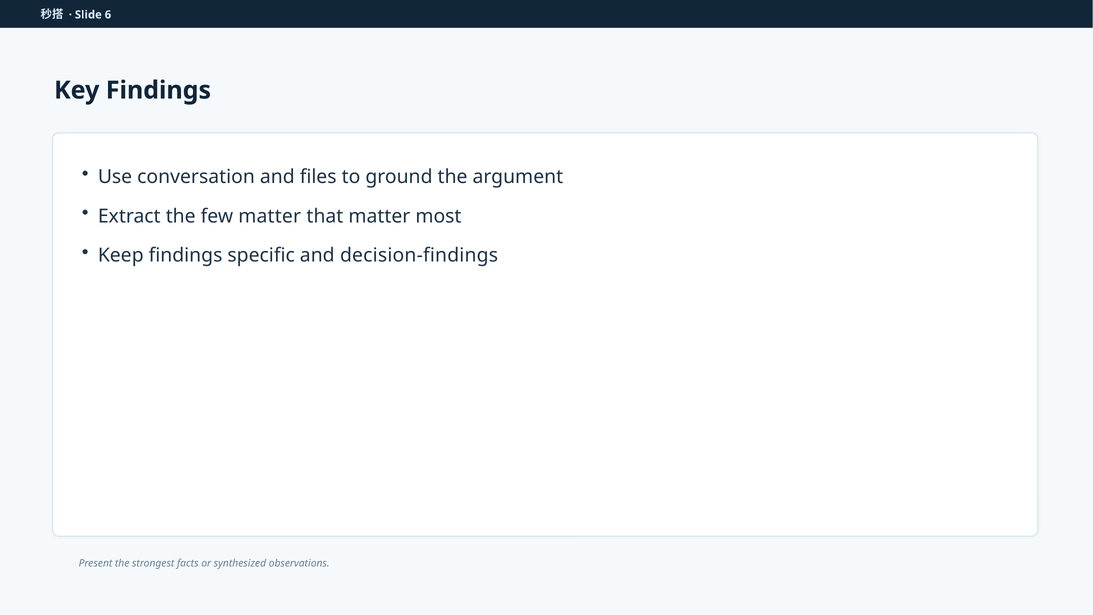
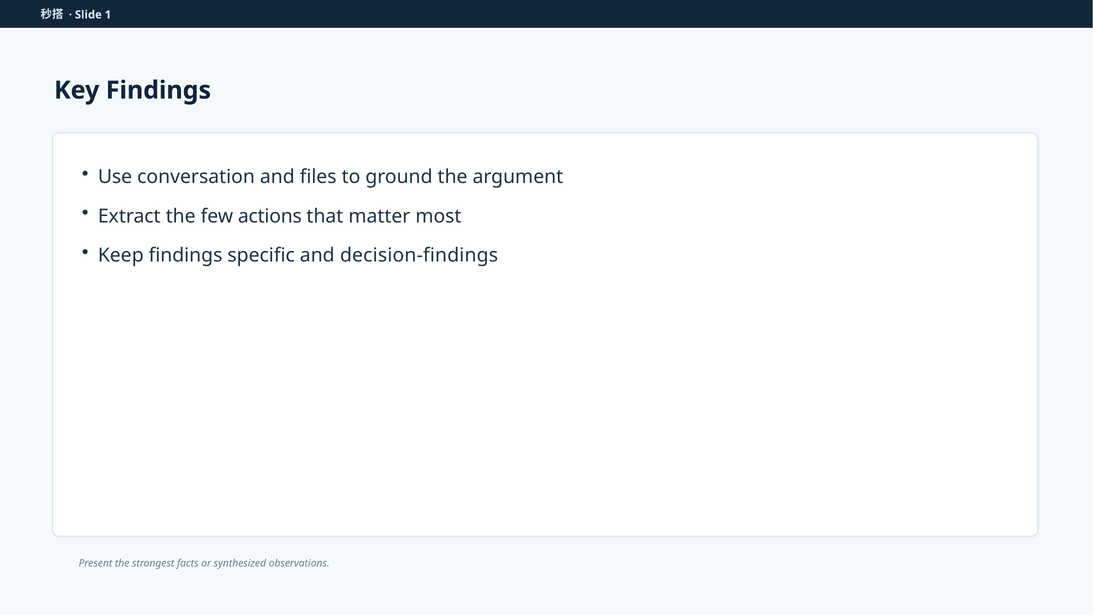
6: 6 -> 1 (108, 15)
few matter: matter -> actions (270, 216)
